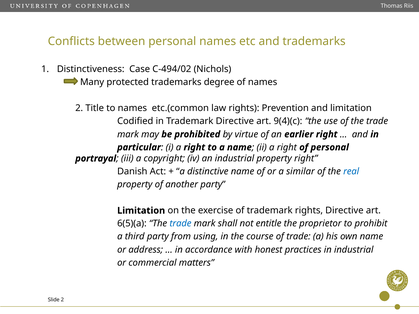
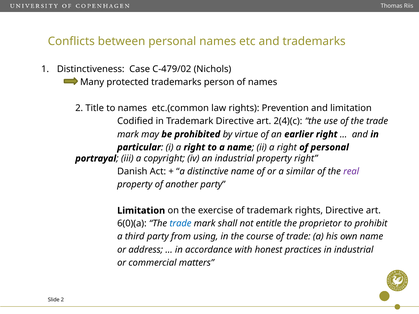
C-494/02: C-494/02 -> C-479/02 (172, 69)
degree: degree -> person (219, 82)
9(4)(c: 9(4)(c -> 2(4)(c (288, 121)
real colour: blue -> purple (351, 172)
6(5)(a: 6(5)(a -> 6(0)(a (132, 224)
